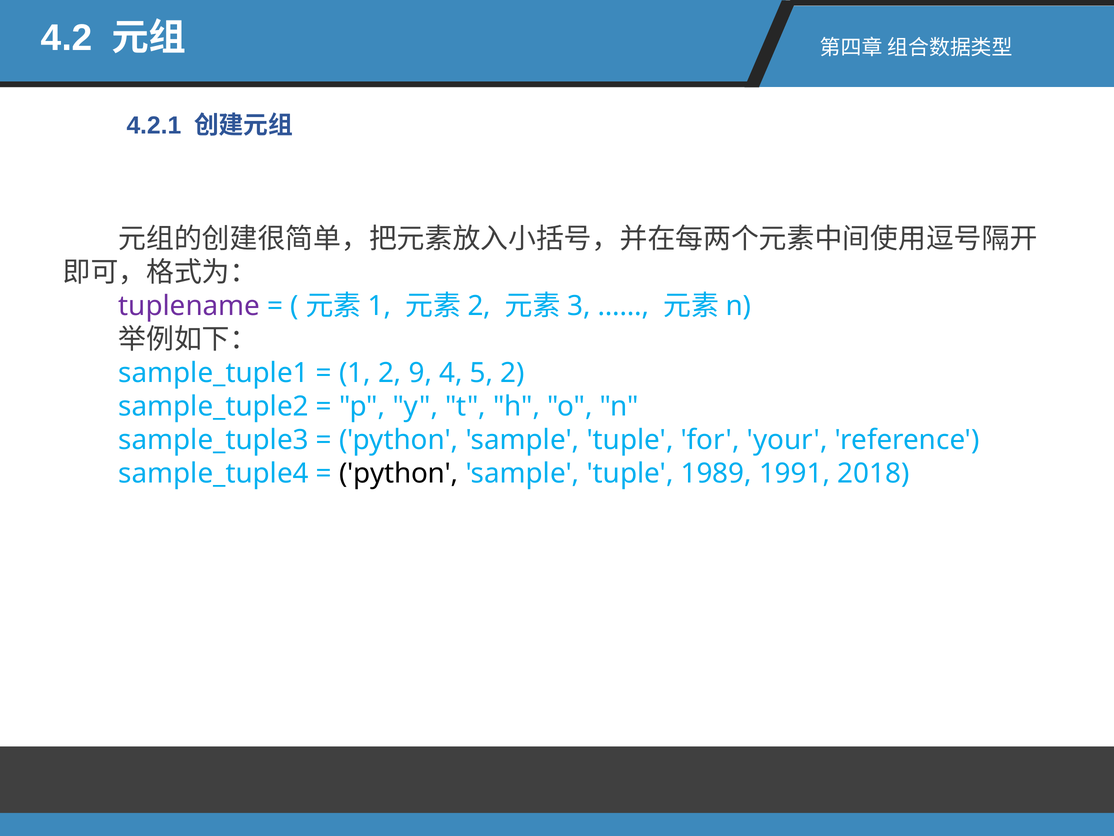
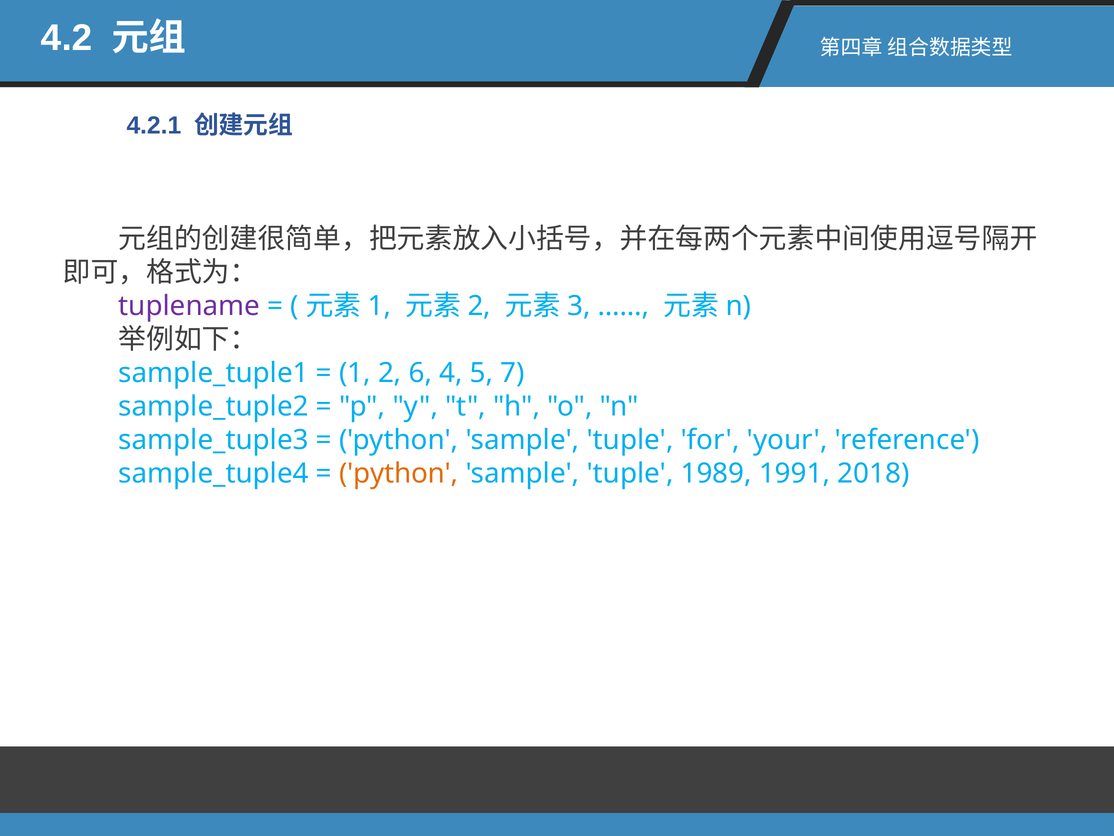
9: 9 -> 6 (420, 373)
5 2: 2 -> 7 (513, 373)
python colour: black -> orange (399, 473)
